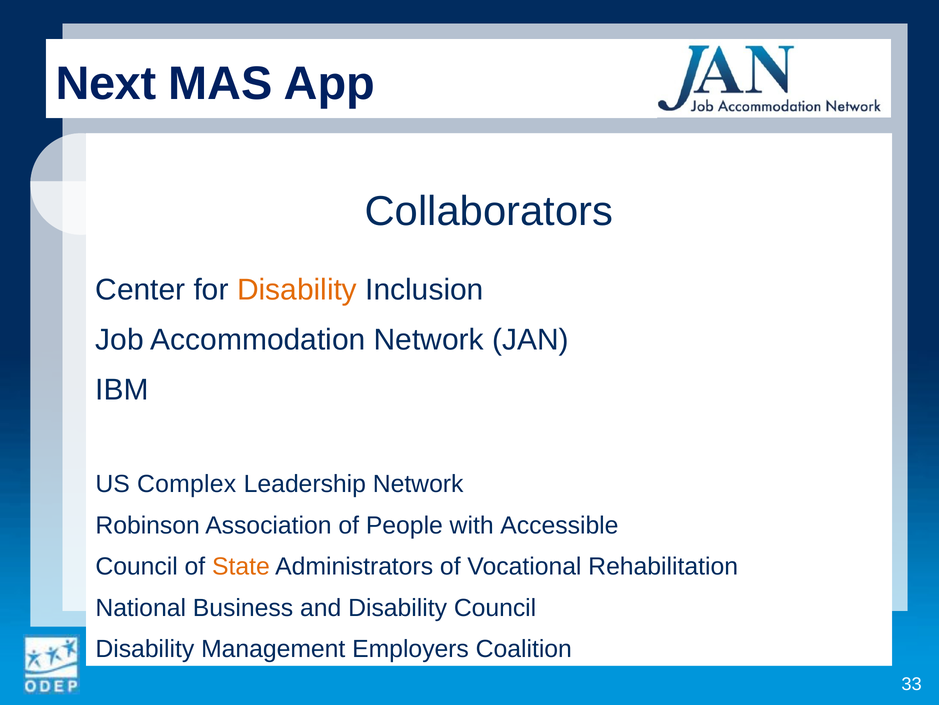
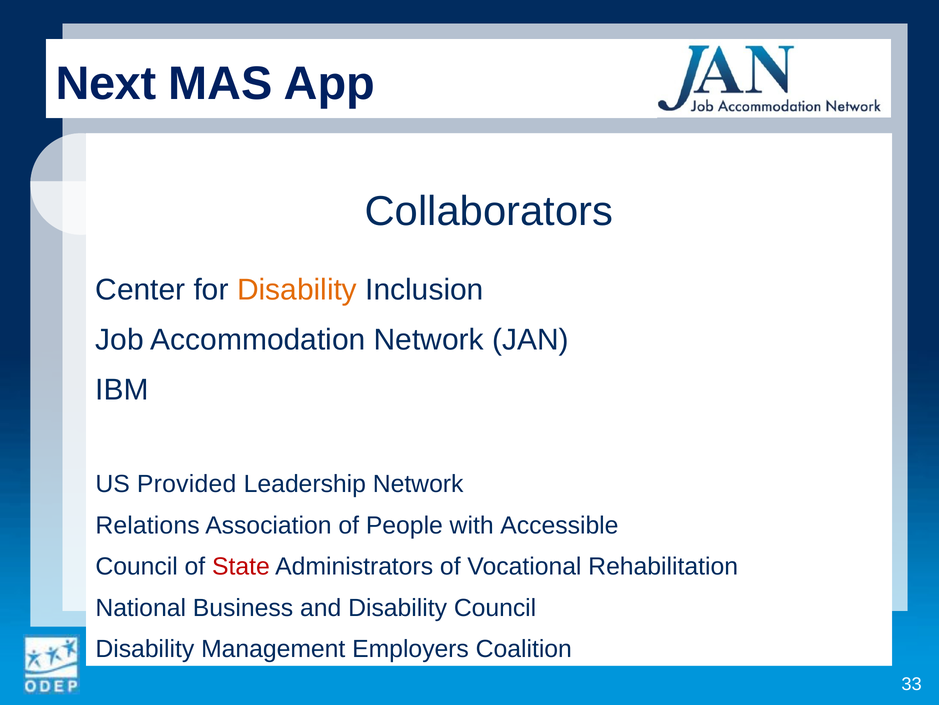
Complex: Complex -> Provided (187, 484)
Robinson: Robinson -> Relations (148, 525)
State colour: orange -> red (241, 566)
